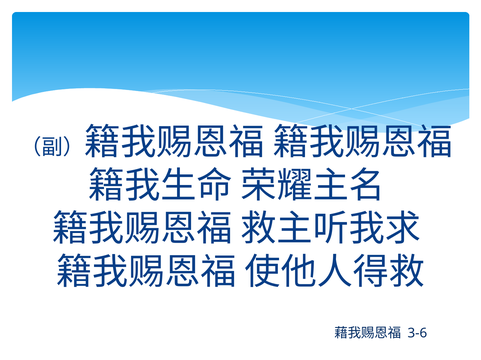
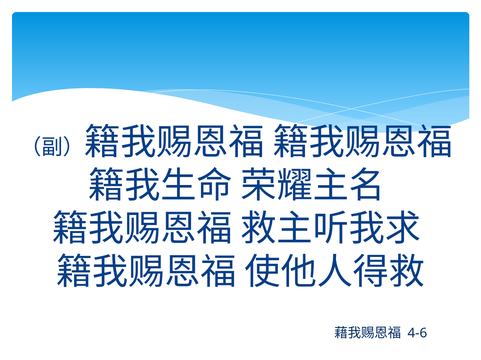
3-6: 3-6 -> 4-6 (417, 334)
